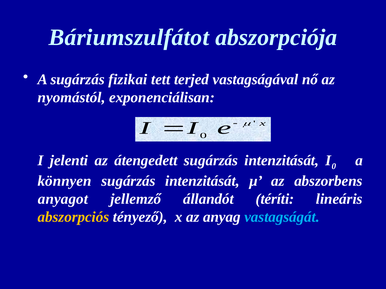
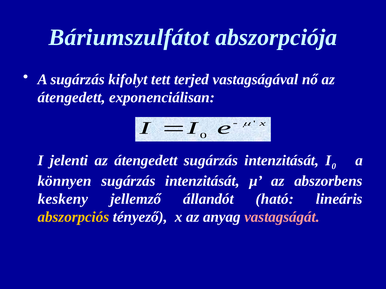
fizikai: fizikai -> kifolyt (128, 80)
nyomástól: nyomástól -> átengedett (71, 98)
anyagot: anyagot -> keskeny (63, 199)
téríti: téríti -> ható (275, 199)
vastagságát colour: light blue -> pink (282, 217)
